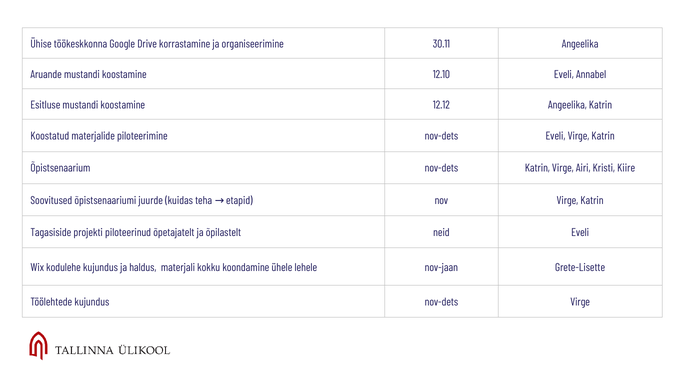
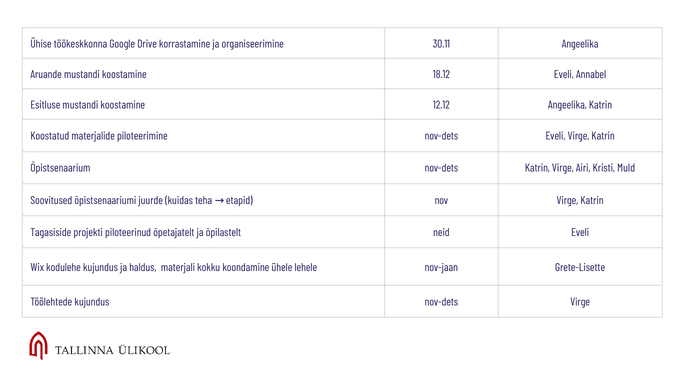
12.10: 12.10 -> 18.12 (441, 74)
Kiire: Kiire -> Muld (626, 168)
